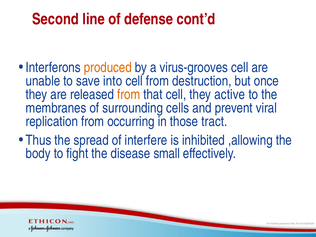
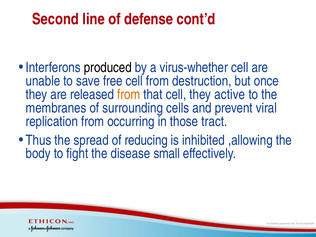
produced colour: orange -> black (108, 67)
virus-grooves: virus-grooves -> virus-whether (194, 67)
into: into -> free (113, 81)
interfere: interfere -> reducing (146, 140)
